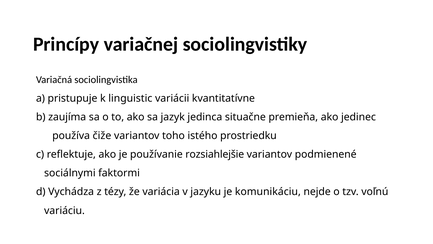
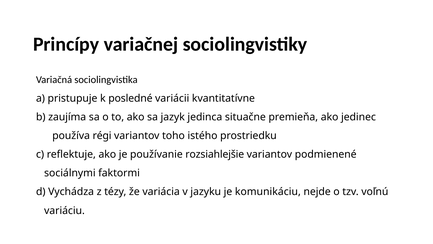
linguistic: linguistic -> posledné (130, 98)
čiže: čiže -> régi (102, 136)
